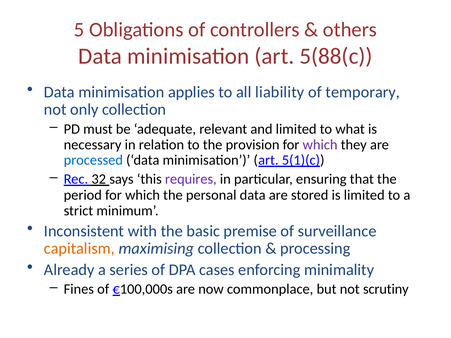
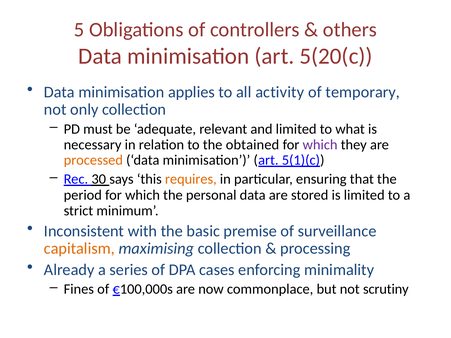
5(88(c: 5(88(c -> 5(20(c (336, 56)
liability: liability -> activity (280, 92)
provision: provision -> obtained (253, 145)
processed colour: blue -> orange (93, 160)
32: 32 -> 30 (99, 179)
requires colour: purple -> orange (191, 179)
